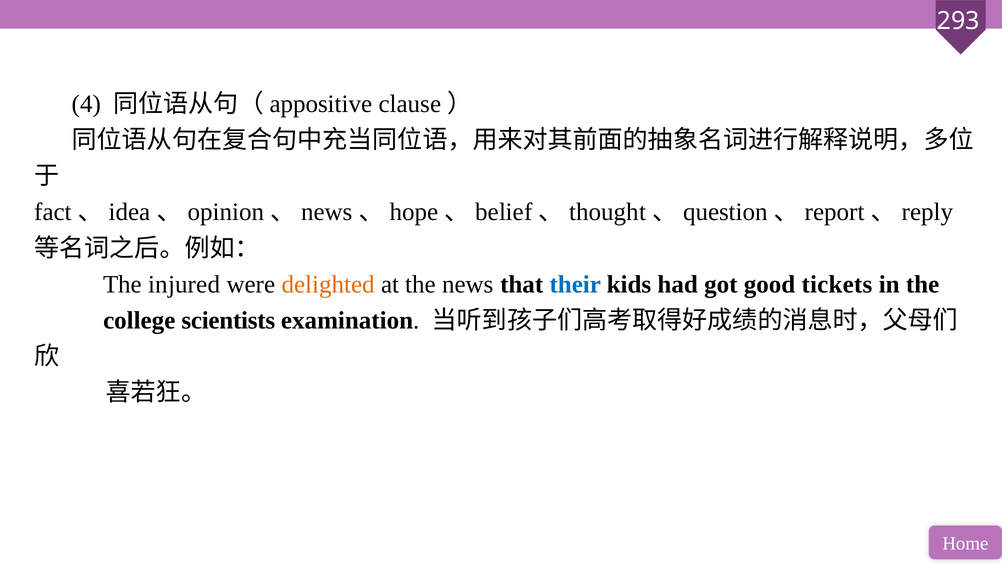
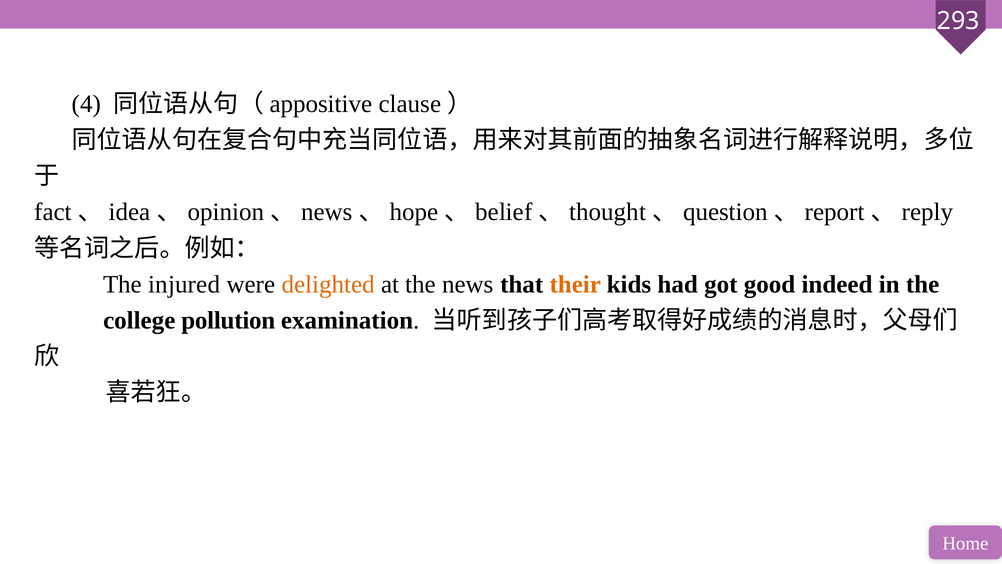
their colour: blue -> orange (575, 284)
tickets: tickets -> indeed (837, 284)
scientists: scientists -> pollution (228, 320)
